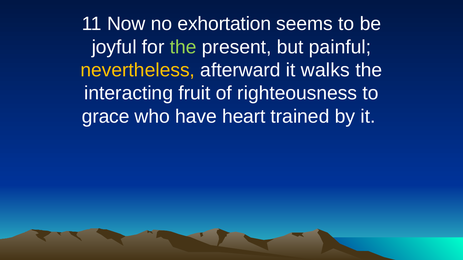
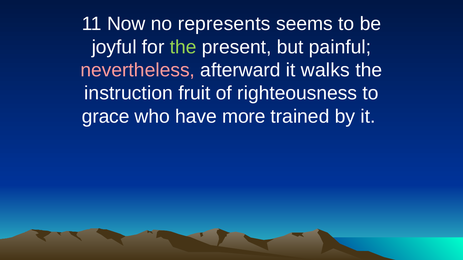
exhortation: exhortation -> represents (224, 24)
nevertheless colour: yellow -> pink (138, 70)
interacting: interacting -> instruction (129, 93)
heart: heart -> more (244, 117)
